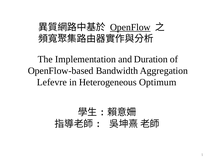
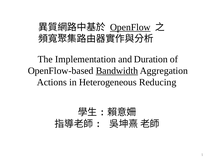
Bandwidth underline: none -> present (117, 71)
Lefevre: Lefevre -> Actions (52, 82)
Optimum: Optimum -> Reducing (158, 82)
